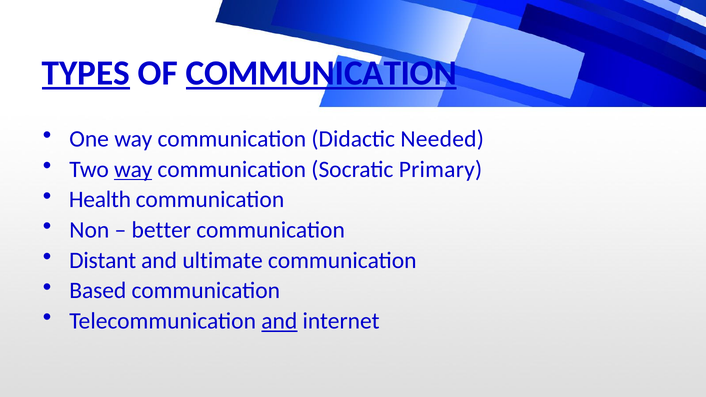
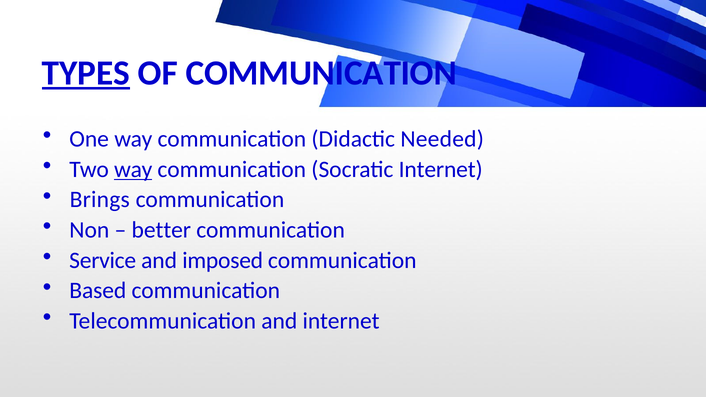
COMMUNICATION underline: present -> none (321, 73)
Socratic Primary: Primary -> Internet (441, 169)
Health: Health -> Brings (100, 200)
Distant: Distant -> Service (103, 260)
ultimate: ultimate -> imposed (223, 260)
and underline: present -> none (279, 321)
